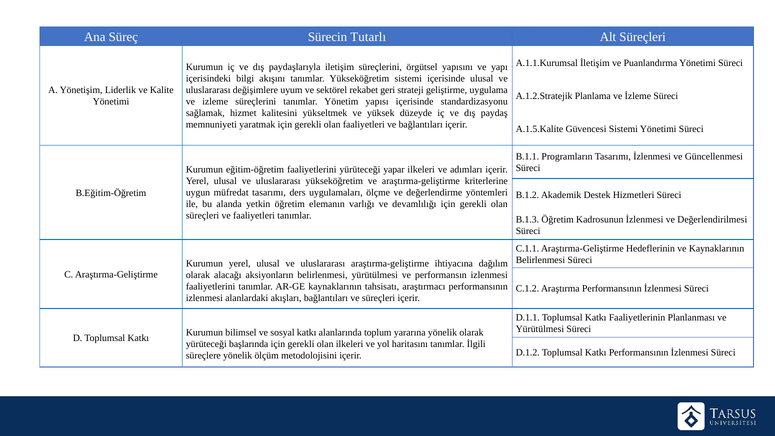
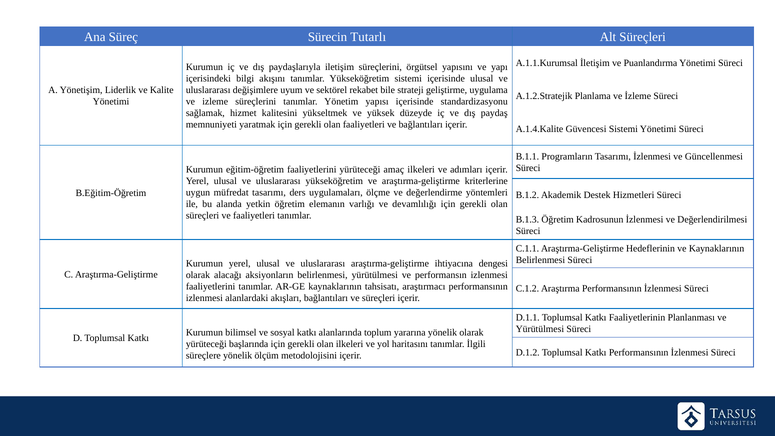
geri: geri -> bile (388, 90)
A.1.5.Kalite: A.1.5.Kalite -> A.1.4.Kalite (540, 129)
yapar: yapar -> amaç (394, 169)
dağılım: dağılım -> dengesi (493, 264)
